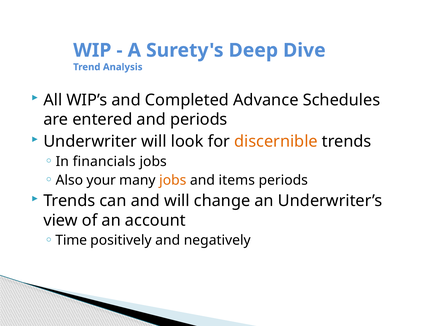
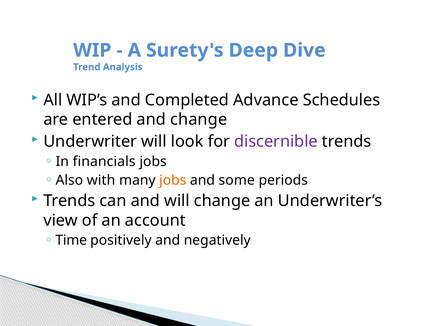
and periods: periods -> change (199, 120)
discernible colour: orange -> purple (276, 142)
your: your -> with (101, 180)
items: items -> some (237, 180)
